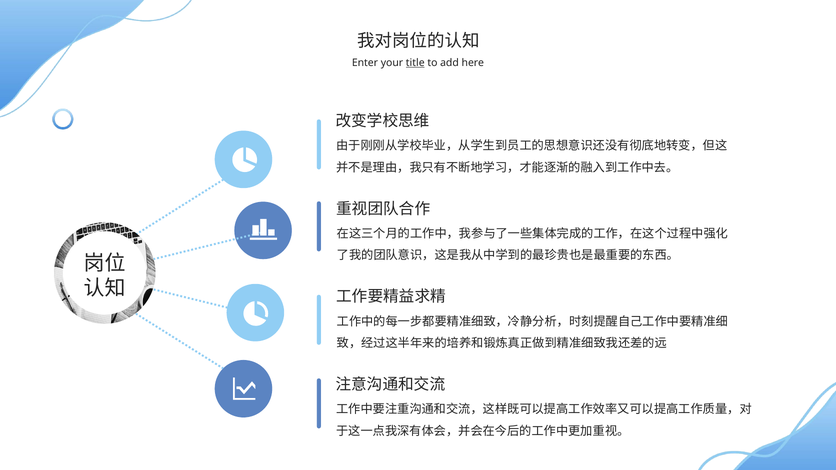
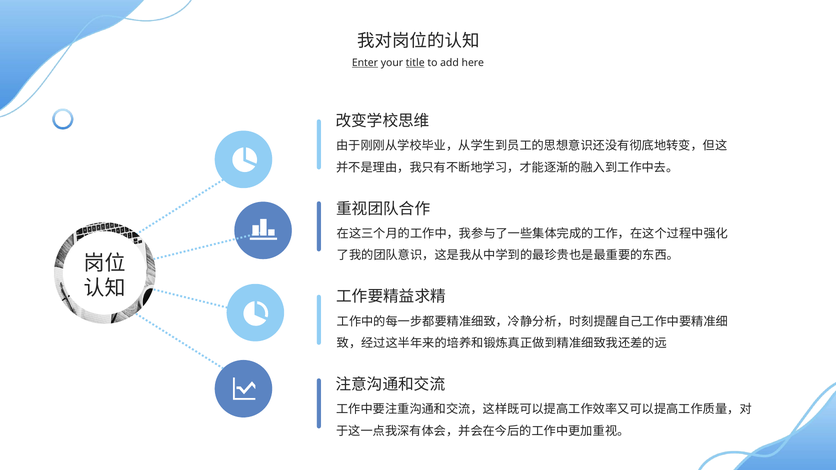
Enter underline: none -> present (365, 63)
